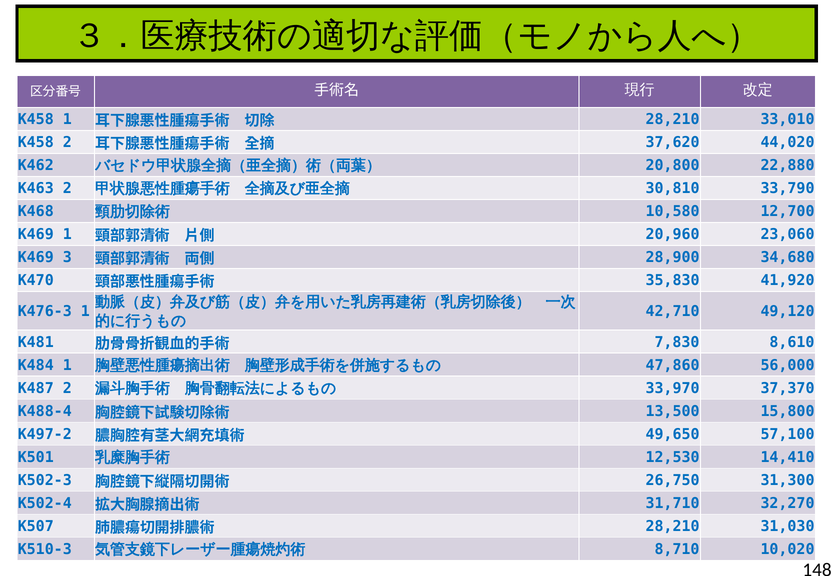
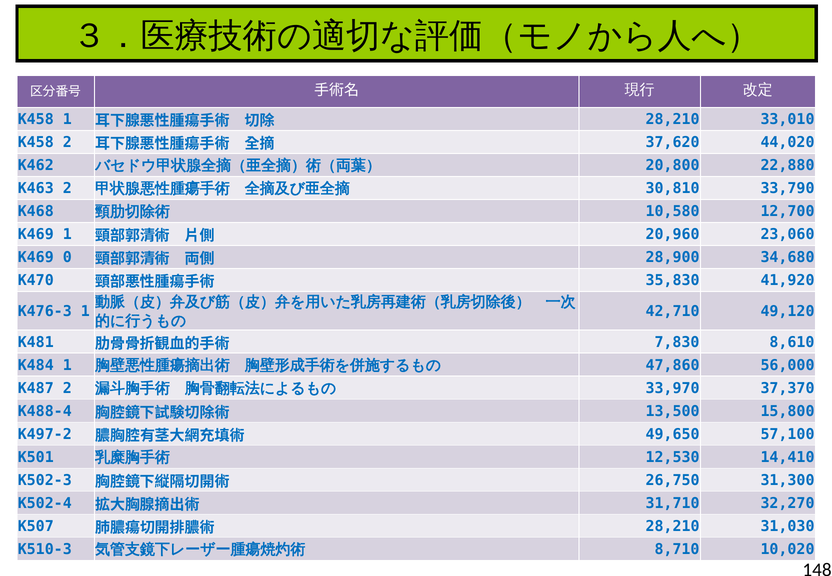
3: 3 -> 0 (67, 258)
